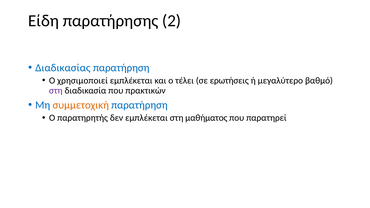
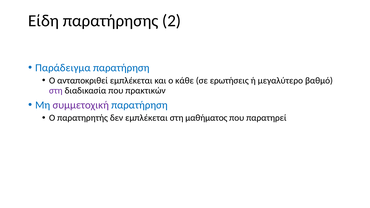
Διαδικασίας: Διαδικασίας -> Παράδειγμα (63, 68)
χρησιμοποιεί: χρησιμοποιεί -> ανταποκριθεί (83, 81)
τέλει: τέλει -> κάθε (185, 81)
συμμετοχική colour: orange -> purple (81, 105)
